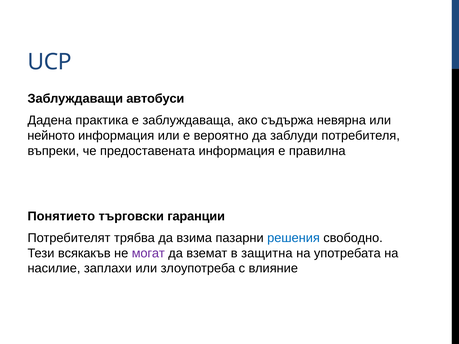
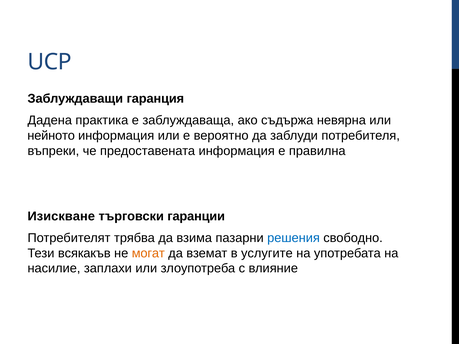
автобуси: автобуси -> гаранция (155, 99)
Понятието: Понятието -> Изискване (61, 216)
могат colour: purple -> orange (148, 253)
защитна: защитна -> услугите (267, 253)
